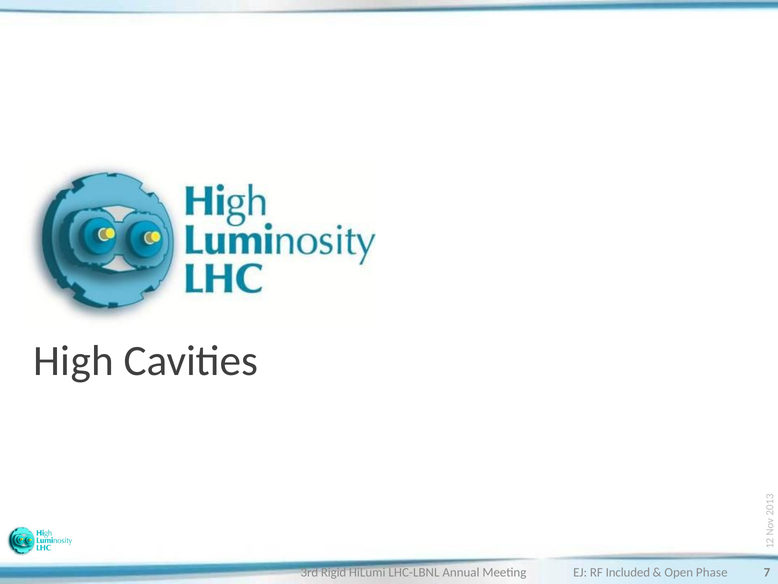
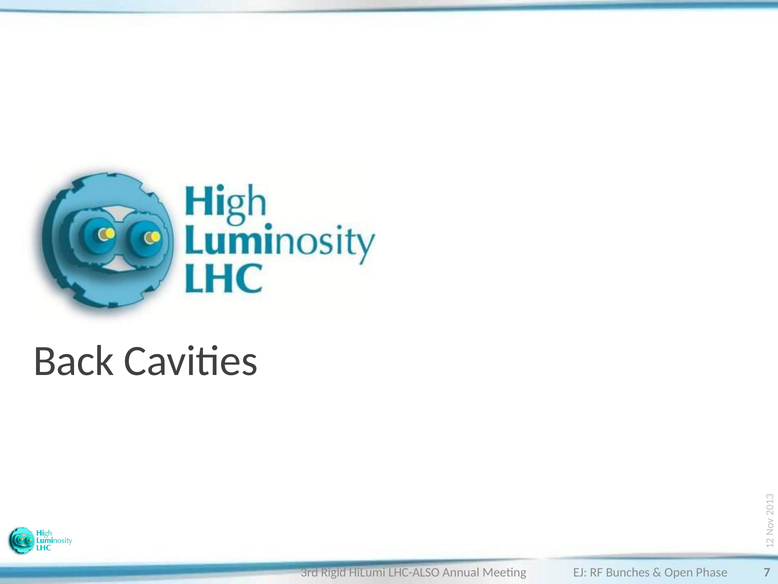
High: High -> Back (74, 361)
LHC-LBNL: LHC-LBNL -> LHC-ALSO (414, 572)
Included: Included -> Bunches (628, 572)
